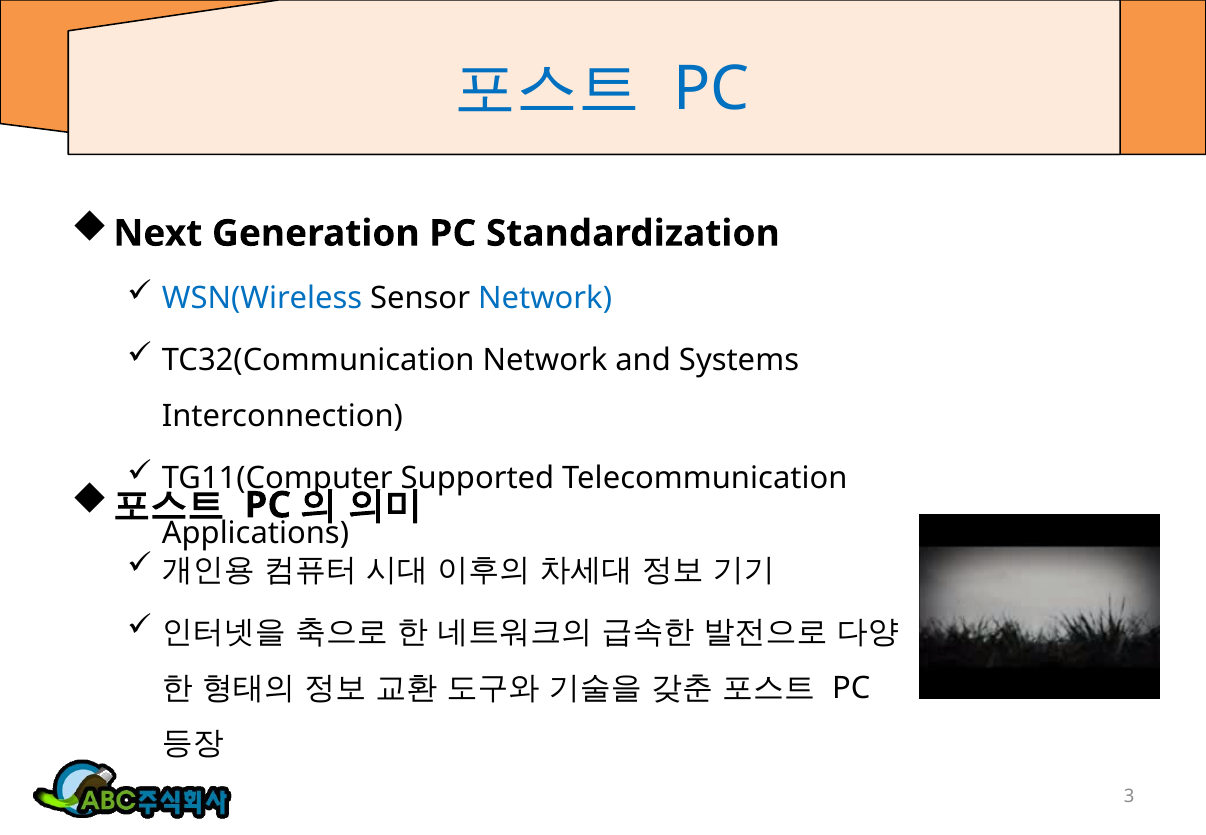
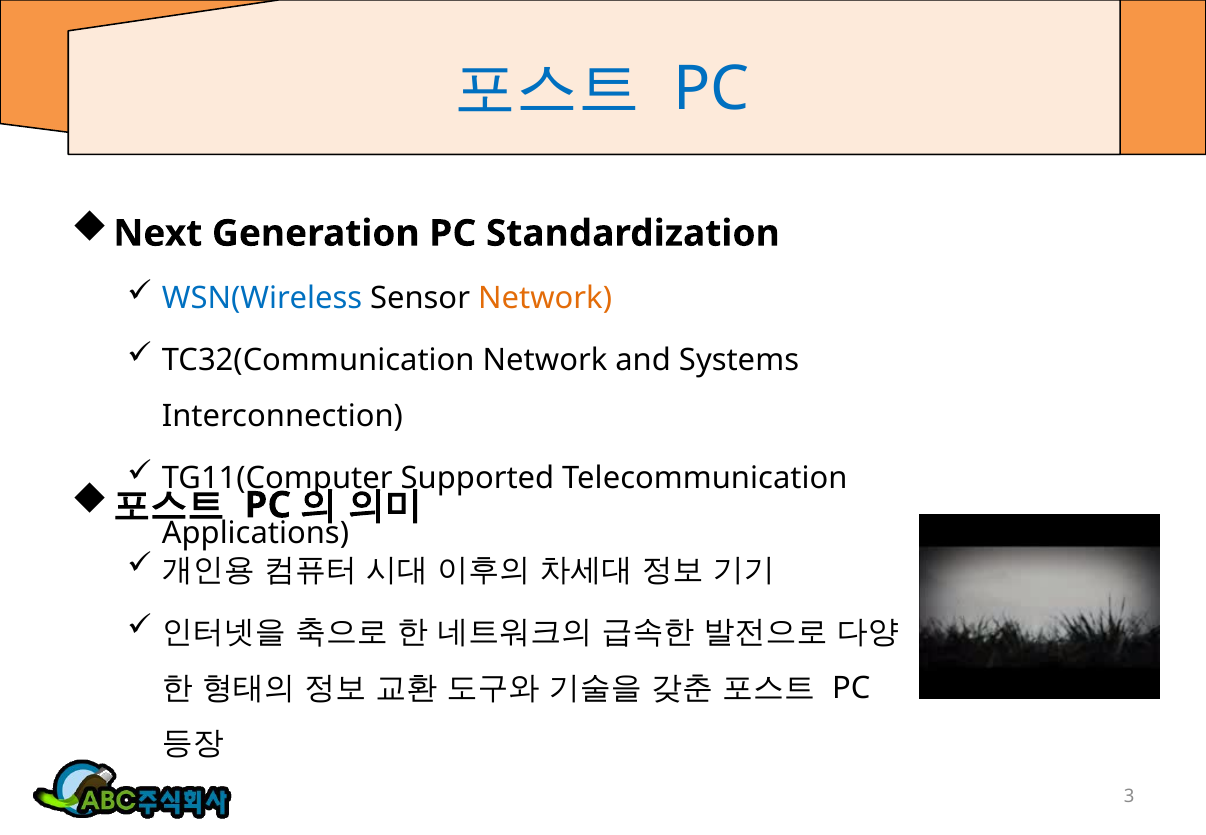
Network colour: blue -> orange (545, 299)
